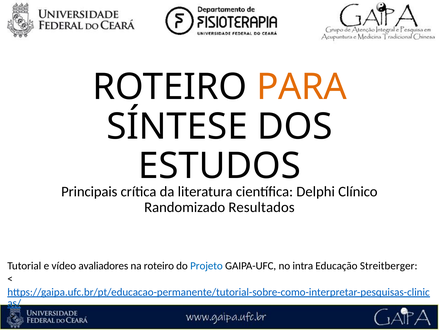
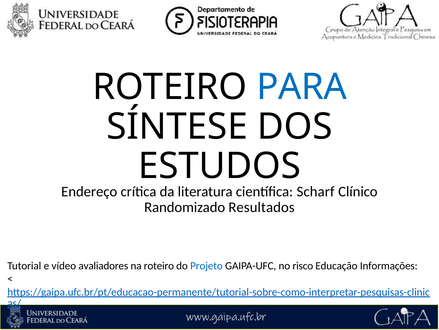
PARA colour: orange -> blue (302, 87)
Principais: Principais -> Endereço (89, 191)
Delphi: Delphi -> Scharf (316, 191)
intra: intra -> risco (303, 265)
Streitberger: Streitberger -> Informações (389, 265)
